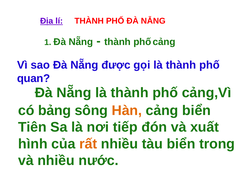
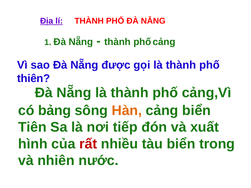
quan: quan -> thiên (34, 79)
rất colour: orange -> red (88, 144)
và nhiều: nhiều -> nhiên (56, 161)
